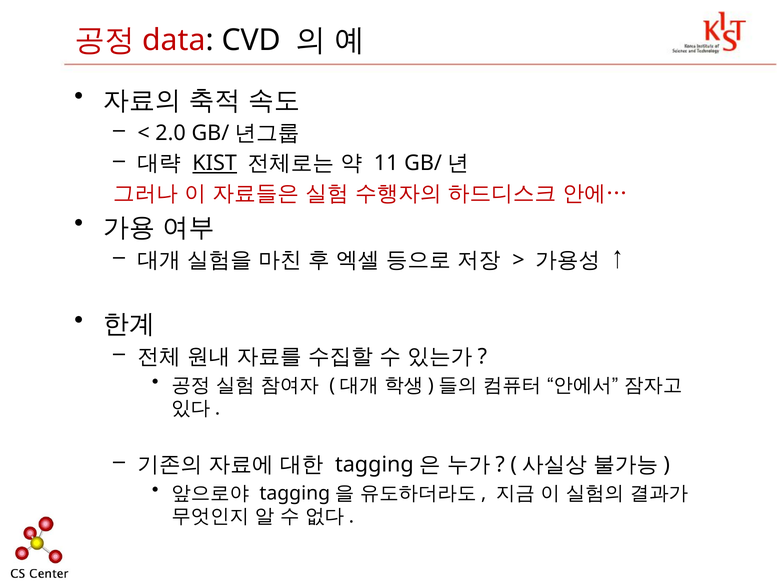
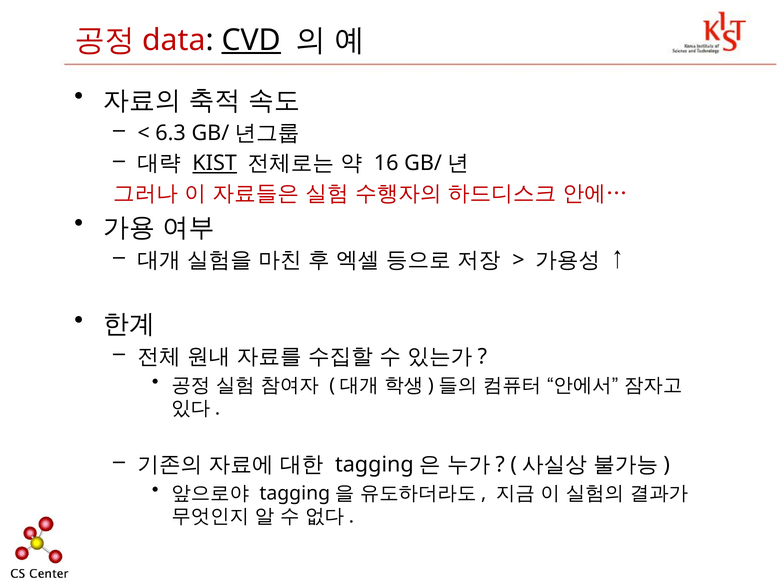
CVD underline: none -> present (251, 40)
2.0: 2.0 -> 6.3 (171, 133)
11: 11 -> 16 (386, 163)
